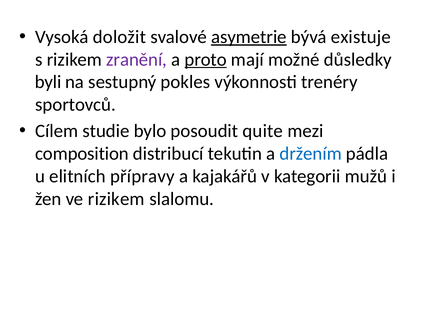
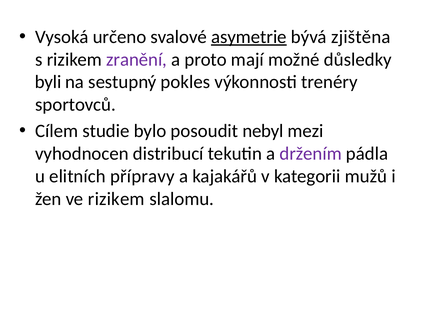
doložit: doložit -> určeno (120, 37)
existuje: existuje -> zjištěna (361, 37)
proto underline: present -> none (206, 59)
quite: quite -> nebyl (263, 131)
composition: composition -> vyhodnocen (82, 154)
držením colour: blue -> purple (311, 154)
